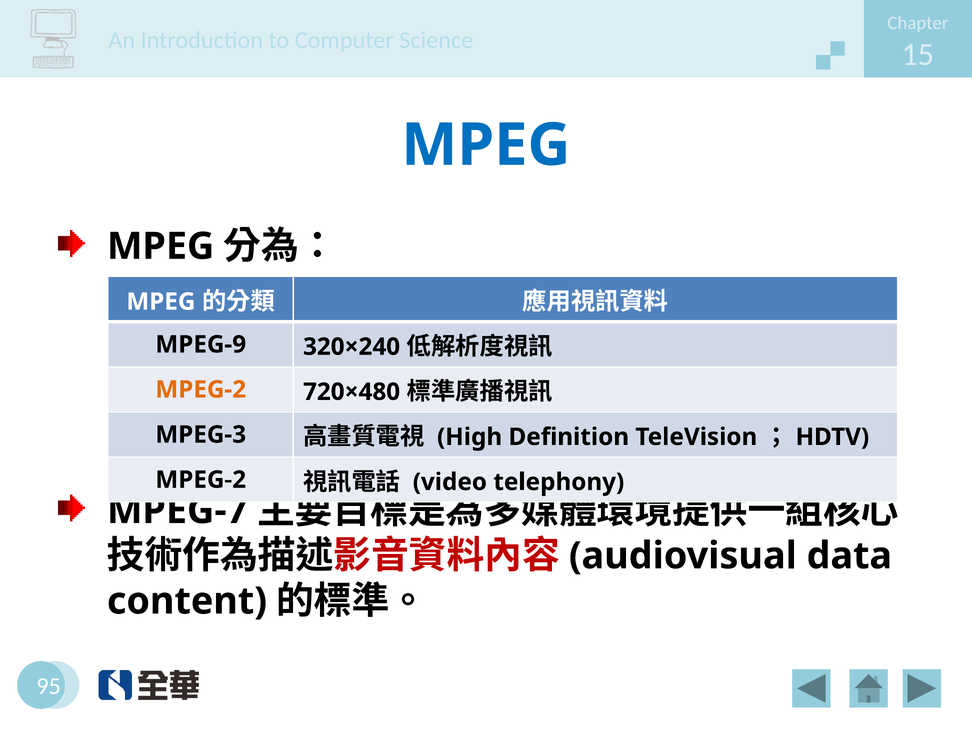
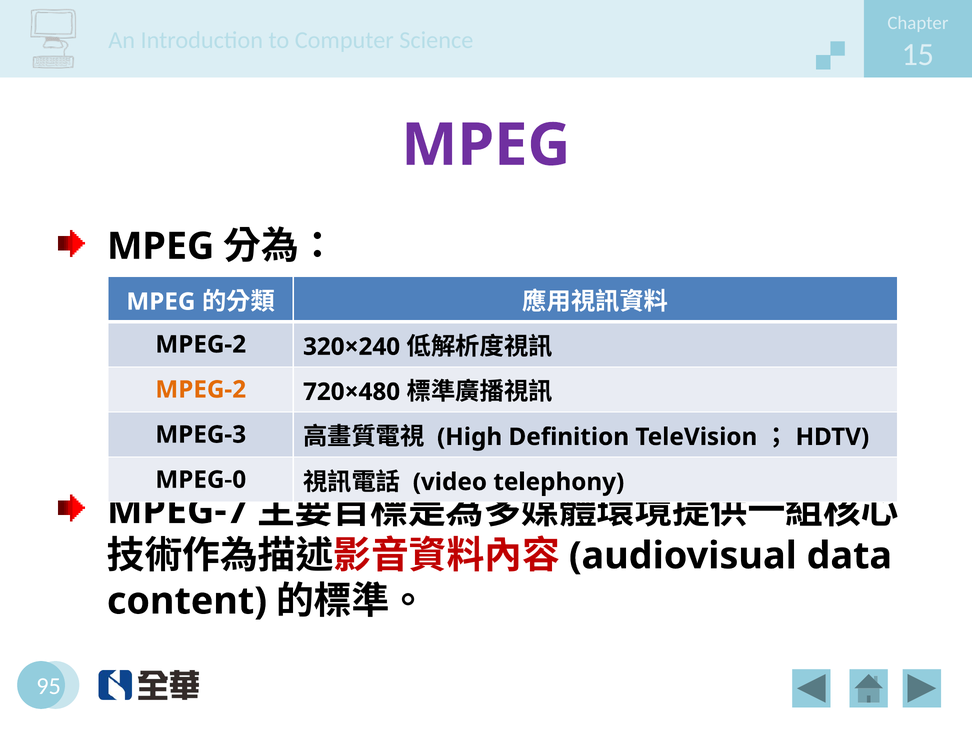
MPEG colour: blue -> purple (486, 145)
MPEG-9: MPEG-9 -> MPEG-2 (201, 345)
MPEG-2: MPEG-2 -> MPEG-0 (201, 480)
